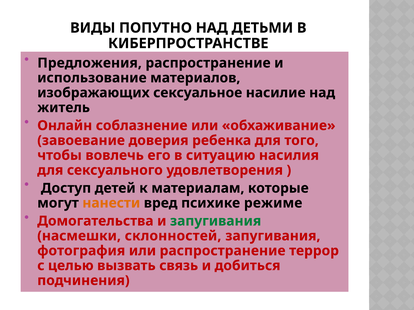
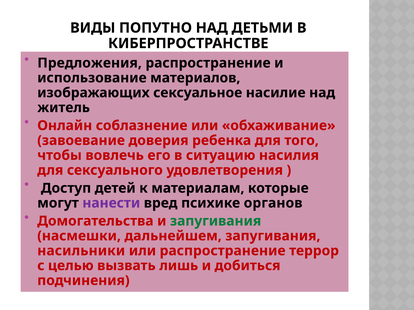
нанести colour: orange -> purple (111, 203)
режиме: режиме -> органов (273, 203)
склонностей: склонностей -> дальнейшем (173, 236)
фотография: фотография -> насильники (81, 251)
связь: связь -> лишь (179, 266)
